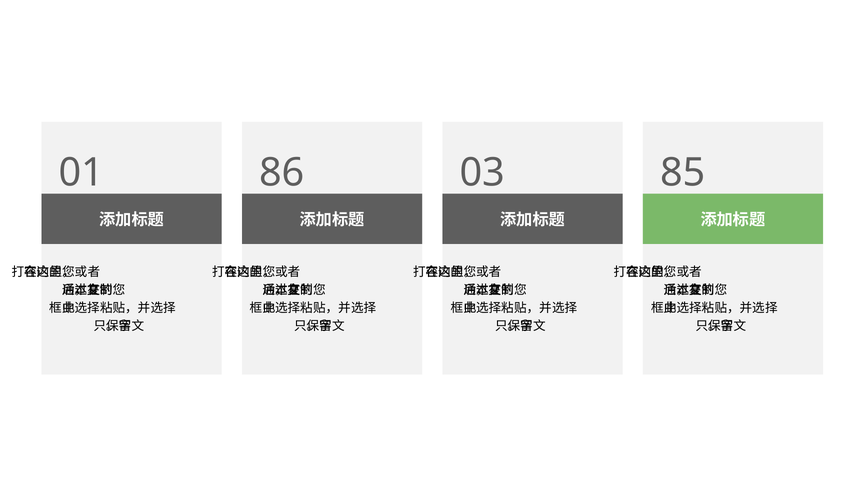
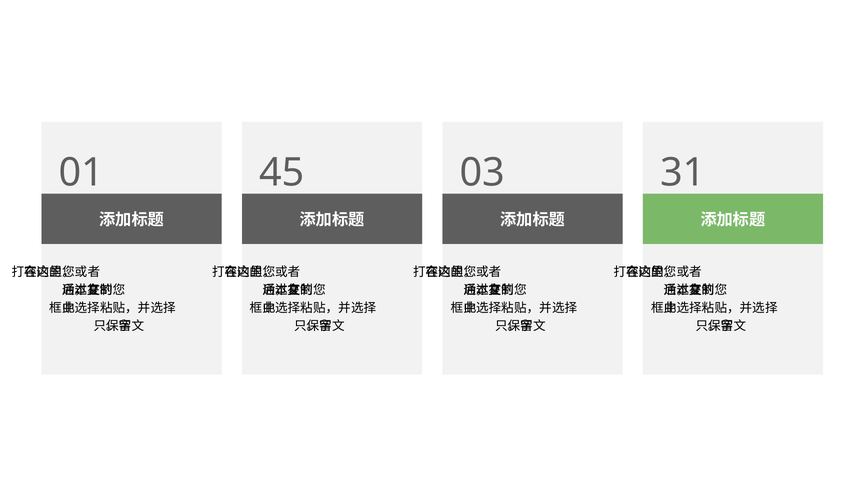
86: 86 -> 45 (282, 173)
85: 85 -> 31 (683, 173)
